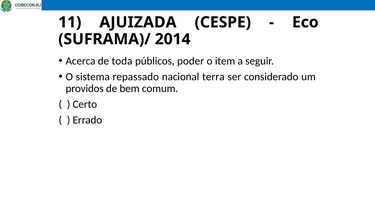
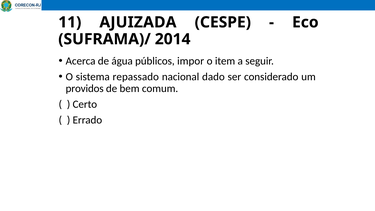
toda: toda -> água (122, 61)
poder: poder -> impor (191, 61)
terra: terra -> dado (213, 77)
